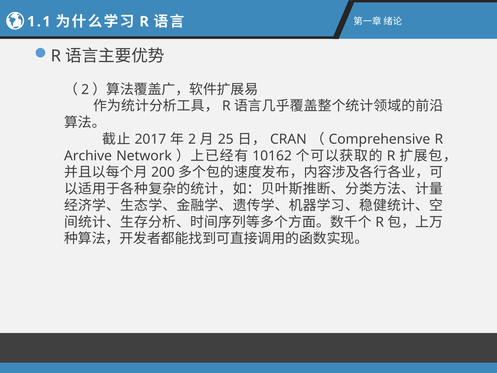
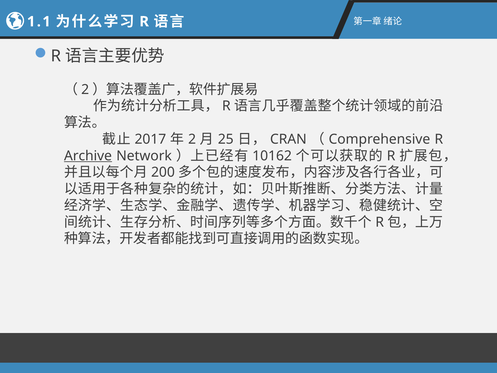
Archive underline: none -> present (88, 156)
